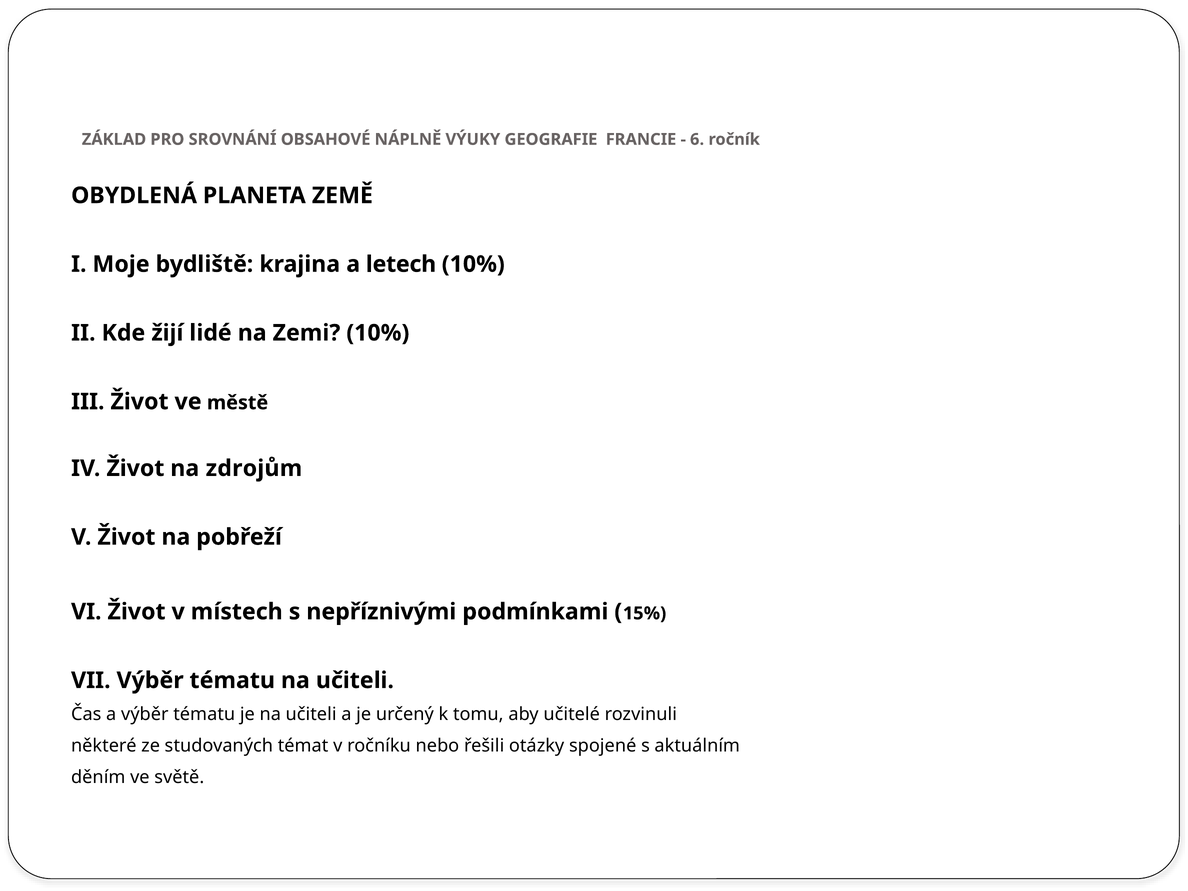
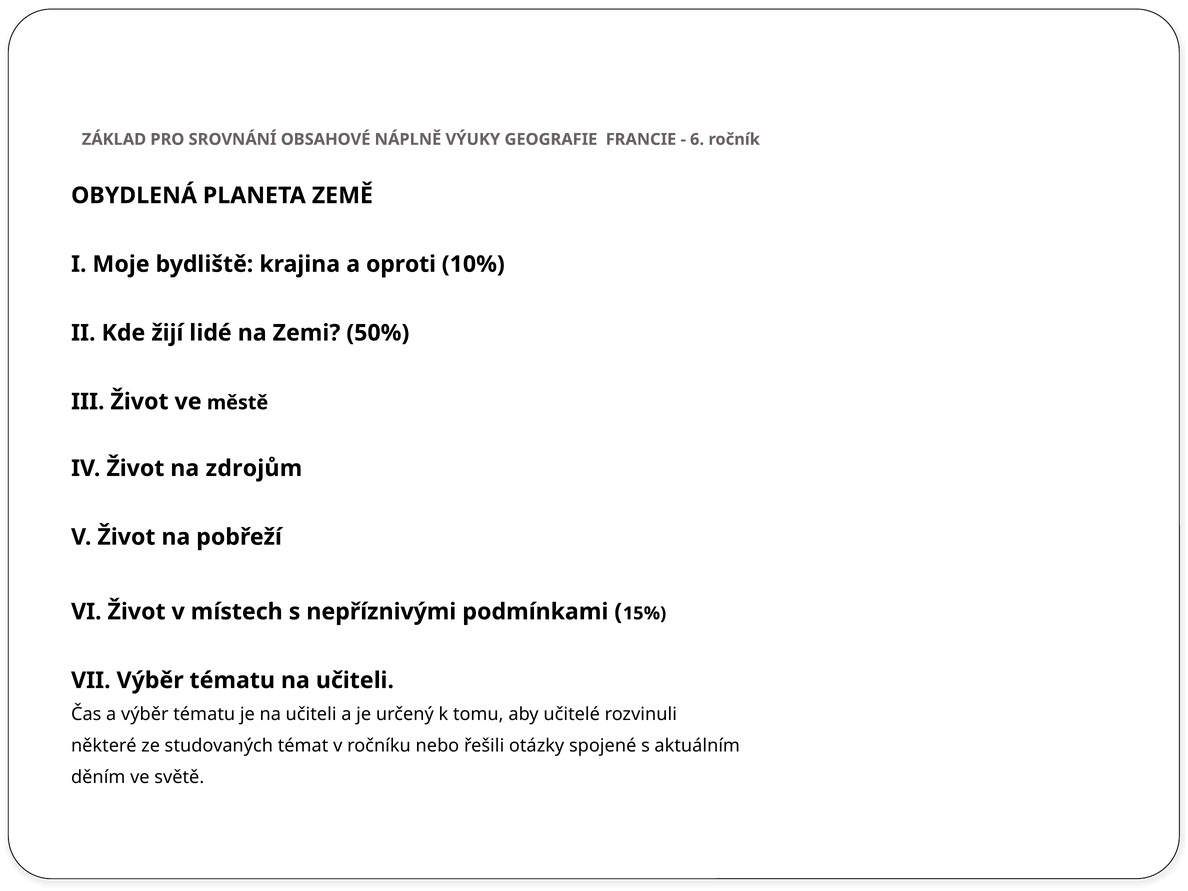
letech: letech -> oproti (401, 264)
Zemi 10%: 10% -> 50% (378, 333)
